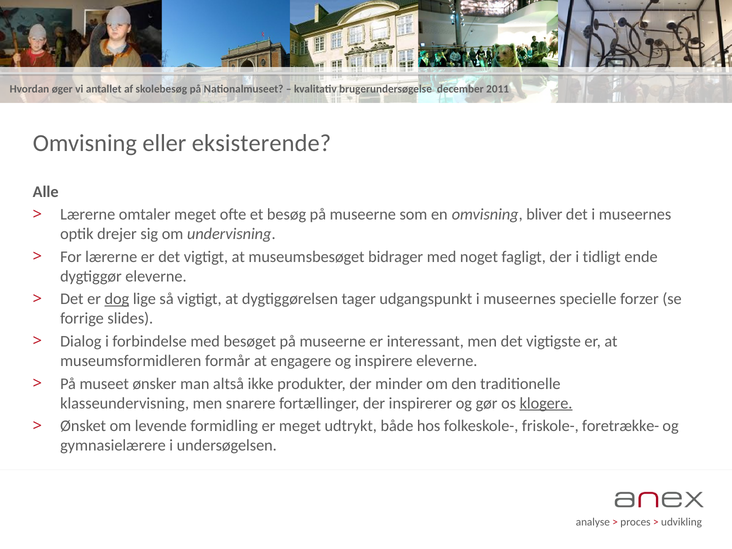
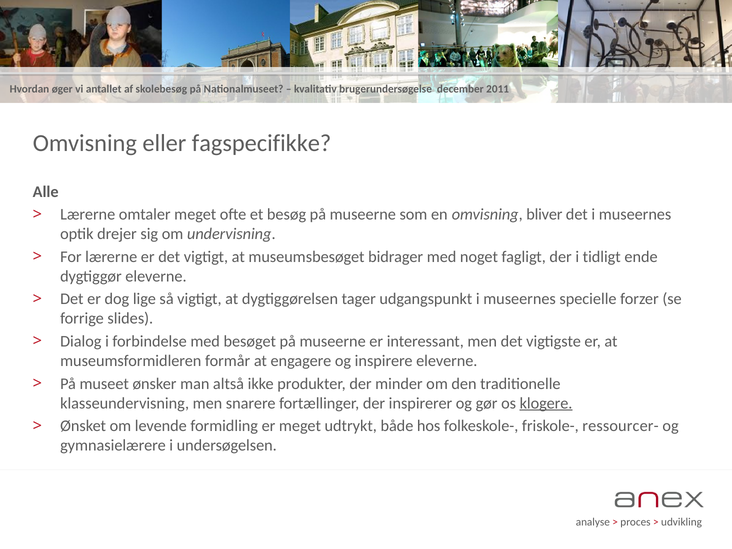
eksisterende: eksisterende -> fagspecifikke (262, 143)
dog underline: present -> none (117, 299)
foretrække-: foretrække- -> ressourcer- (620, 426)
